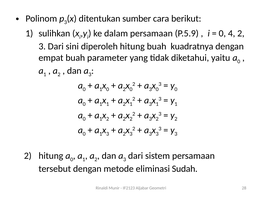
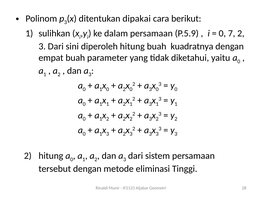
sumber: sumber -> dipakai (137, 19)
4: 4 -> 7 (232, 33)
Sudah: Sudah -> Tinggi (185, 168)
